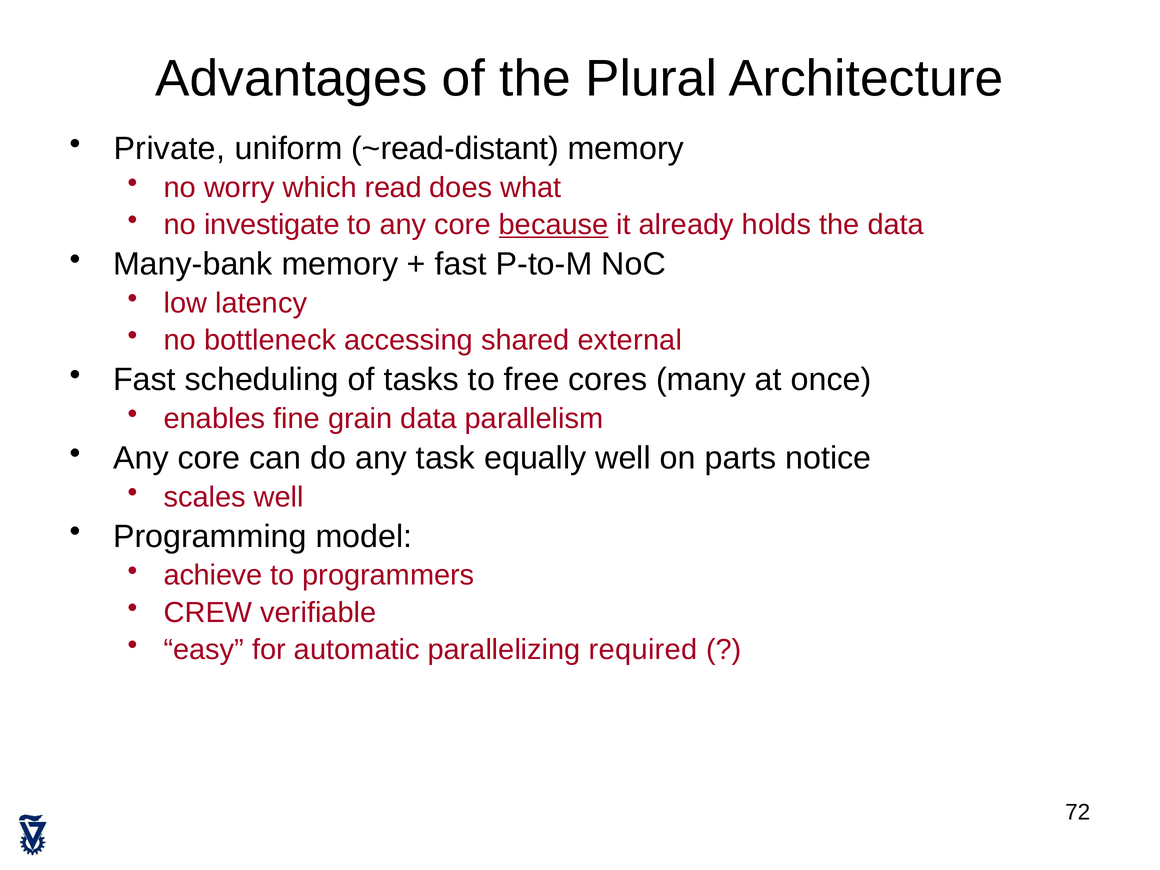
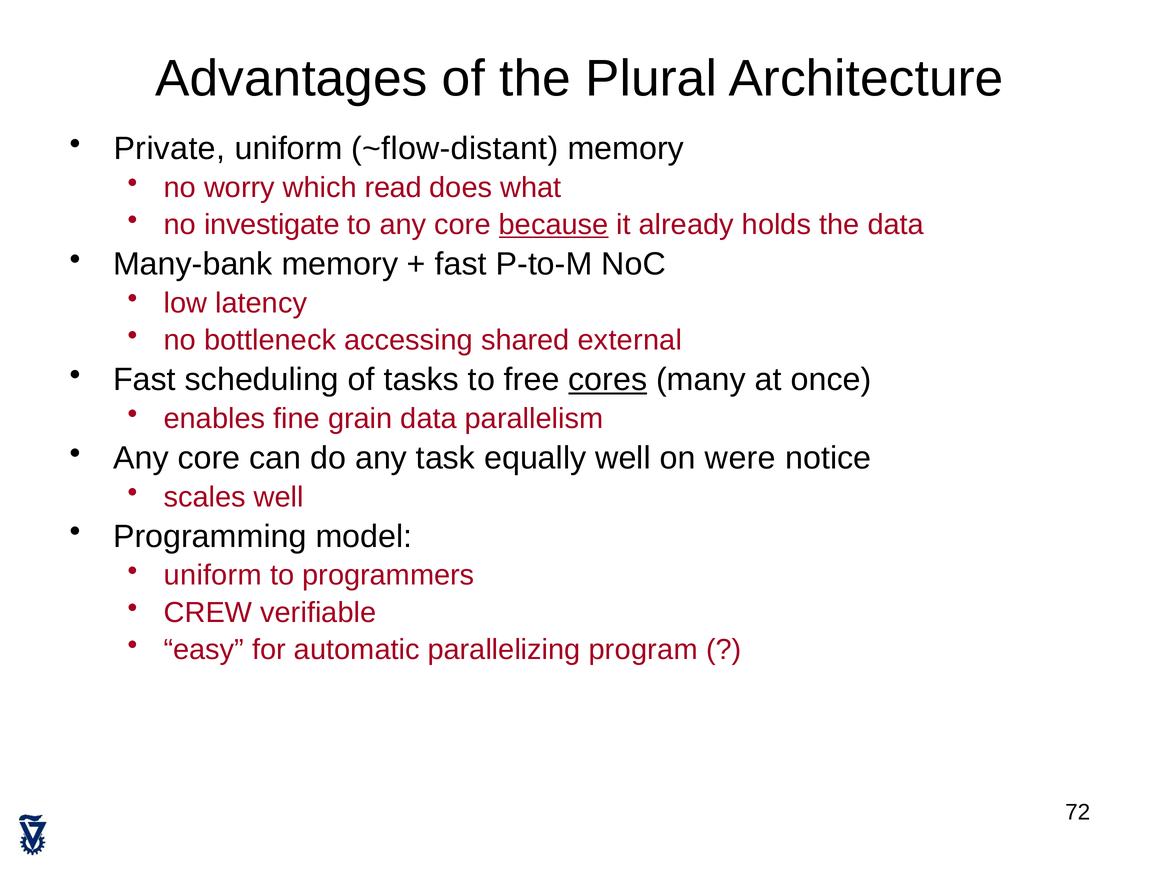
~read-distant: ~read-distant -> ~flow-distant (455, 149)
cores underline: none -> present (608, 380)
parts: parts -> were (740, 458)
achieve: achieve -> uniform (213, 575)
required: required -> program (643, 650)
